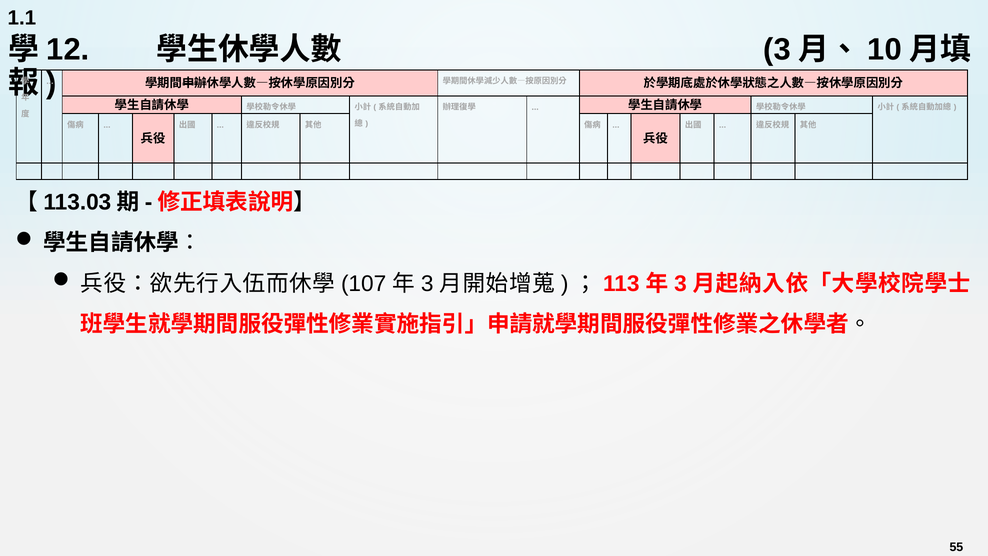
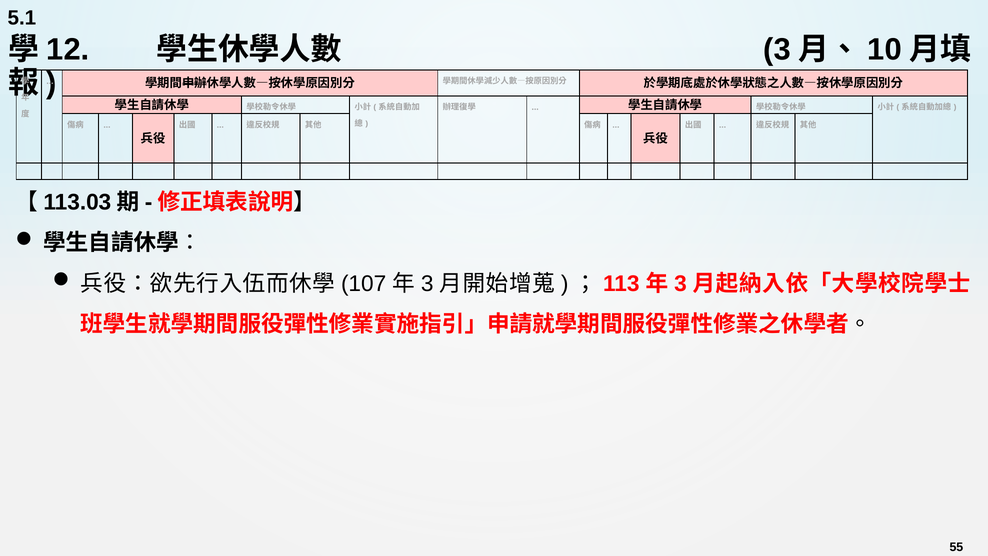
1.1: 1.1 -> 5.1 (22, 18)
